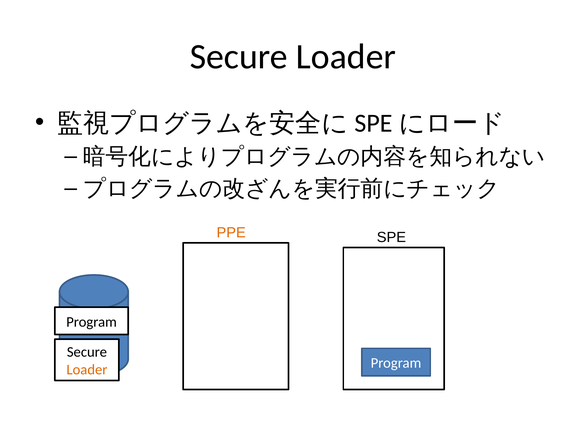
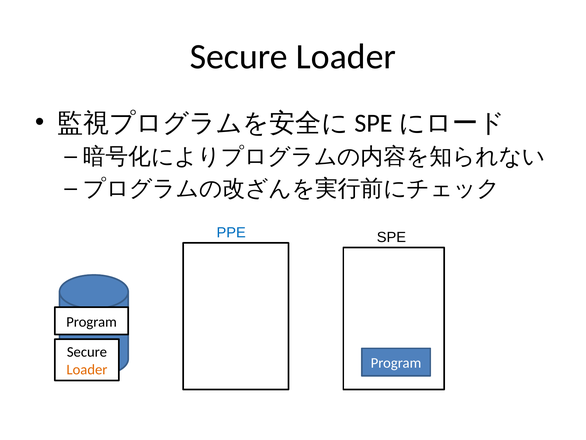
PPE colour: orange -> blue (231, 232)
